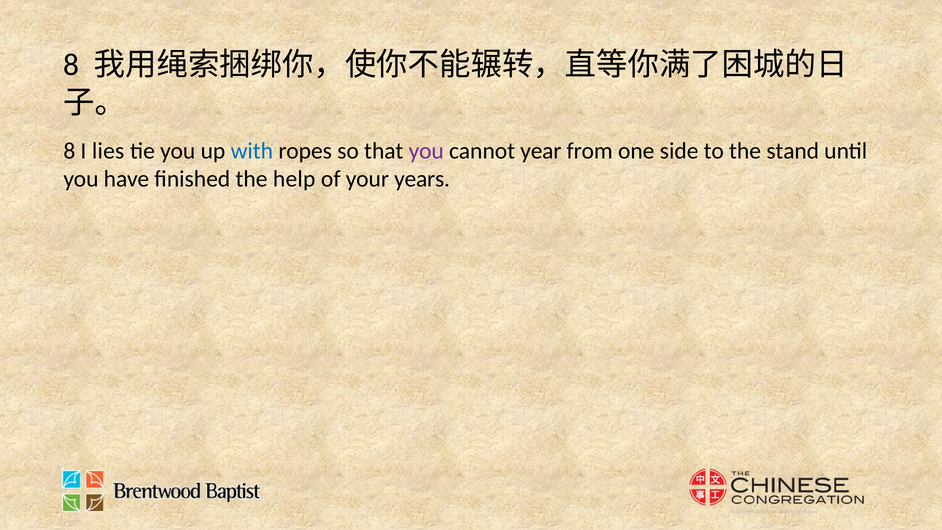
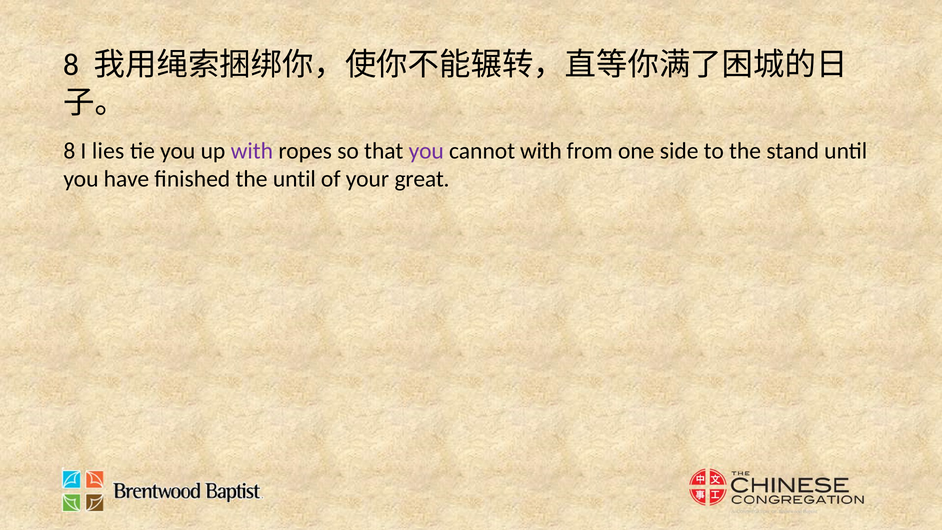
with colour: blue -> purple (252, 151)
cannot year: year -> with (541, 151)
the help: help -> until (294, 179)
years: years -> great (422, 179)
